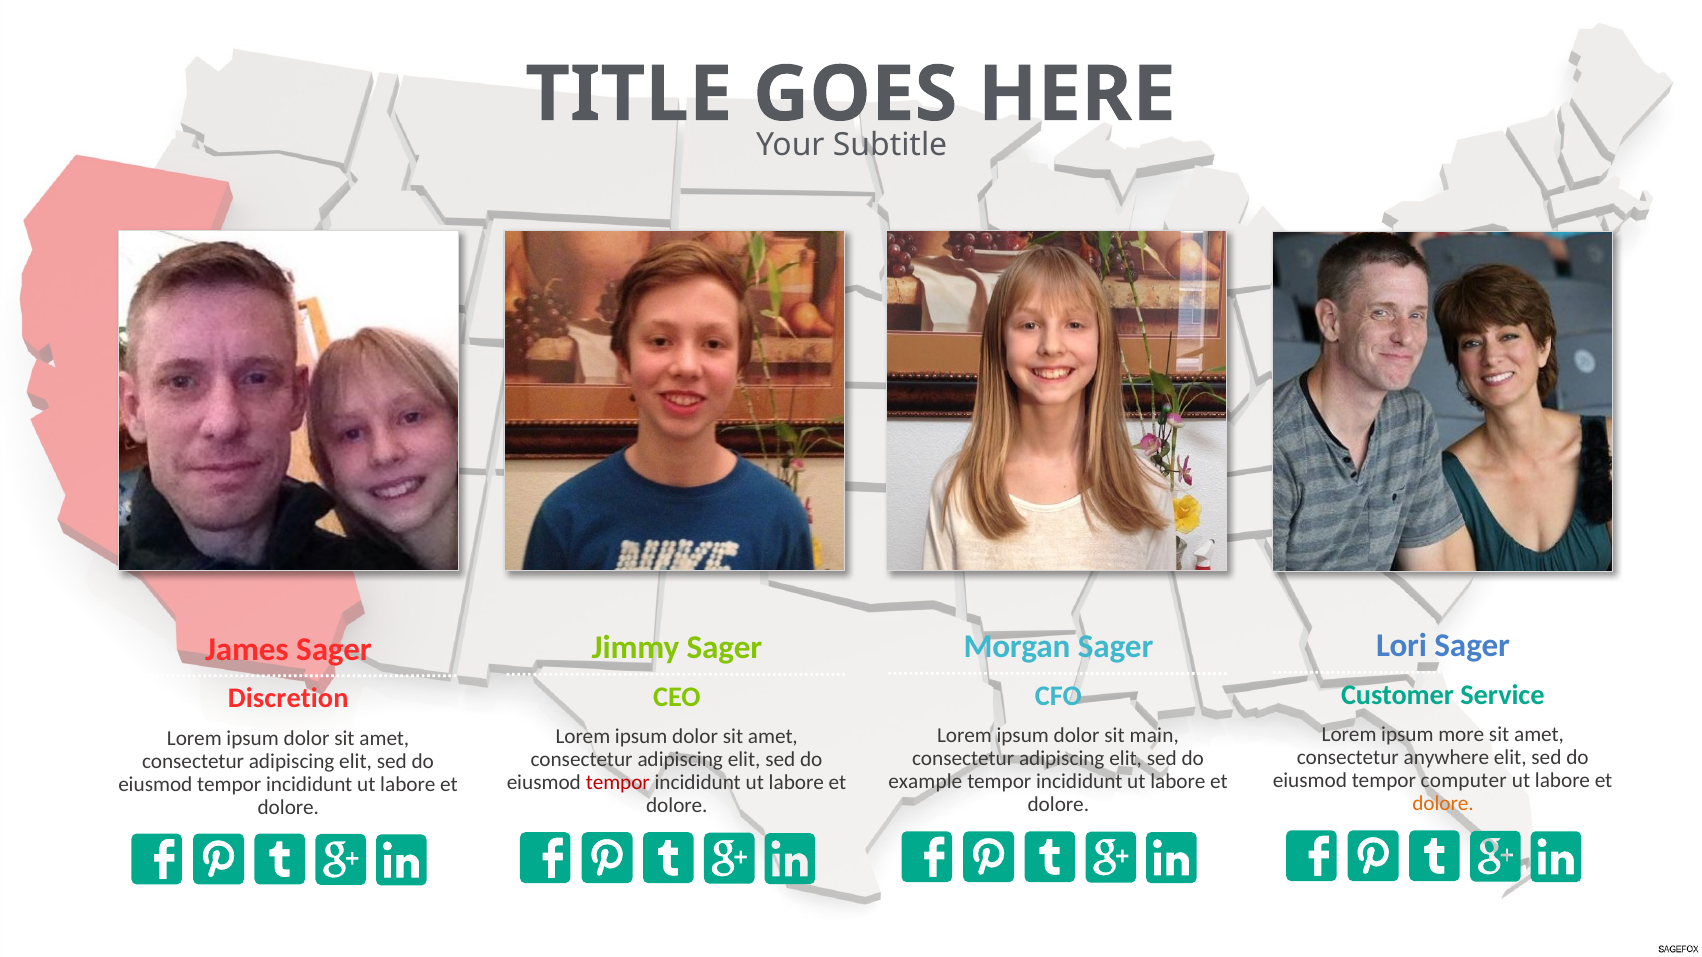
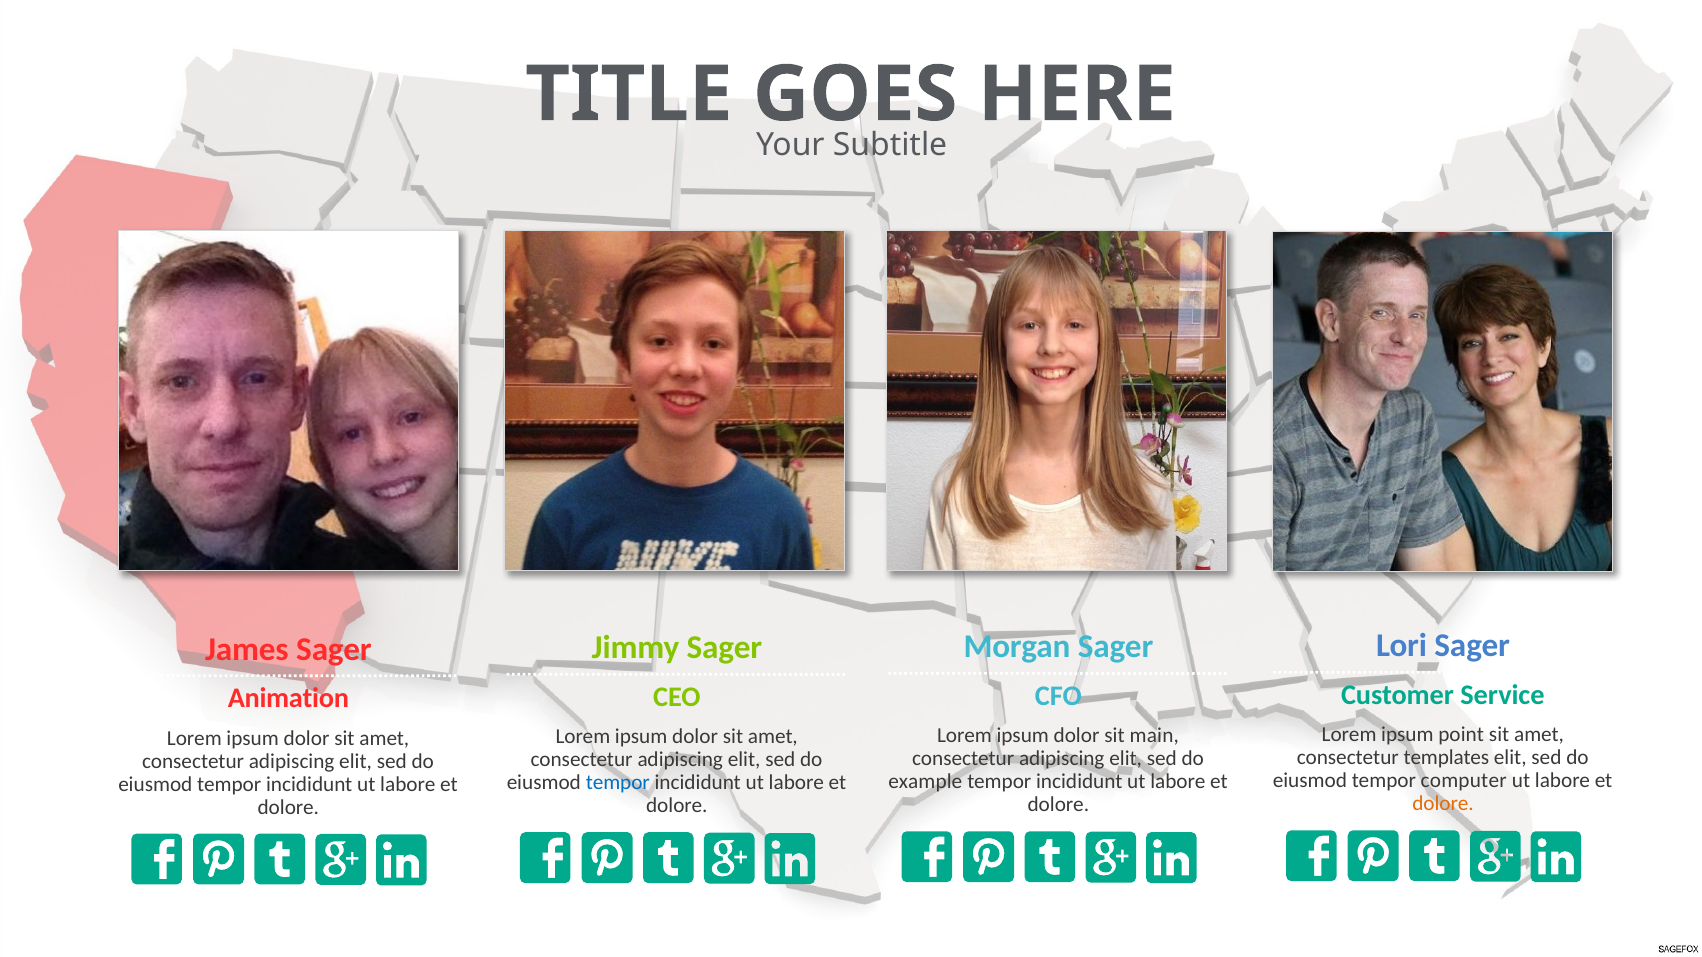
Discretion: Discretion -> Animation (288, 698)
more: more -> point (1461, 735)
anywhere: anywhere -> templates (1446, 758)
tempor colour: red -> blue (618, 783)
